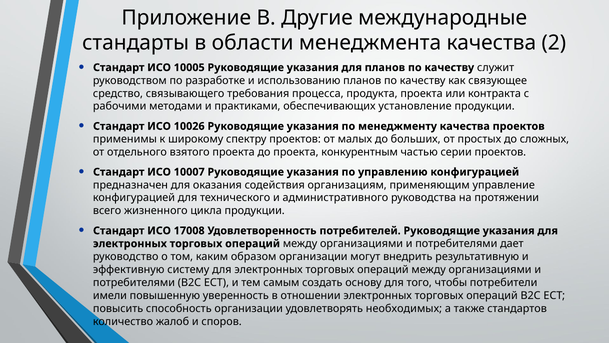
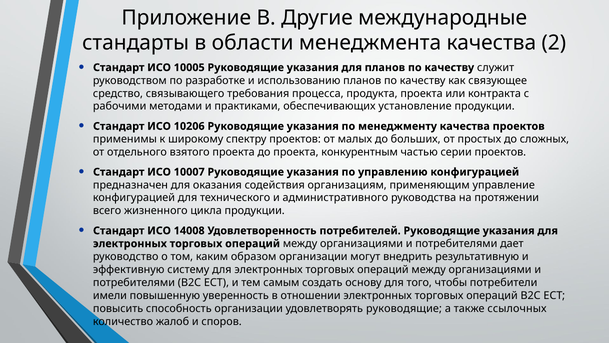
10026: 10026 -> 10206 (189, 126)
17008: 17008 -> 14008 (189, 230)
удовлетворять необходимых: необходимых -> руководящие (404, 308)
стандартов: стандартов -> ссылочных (517, 308)
